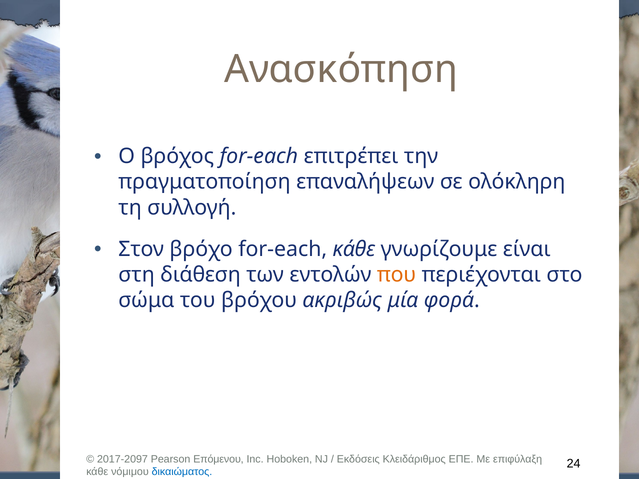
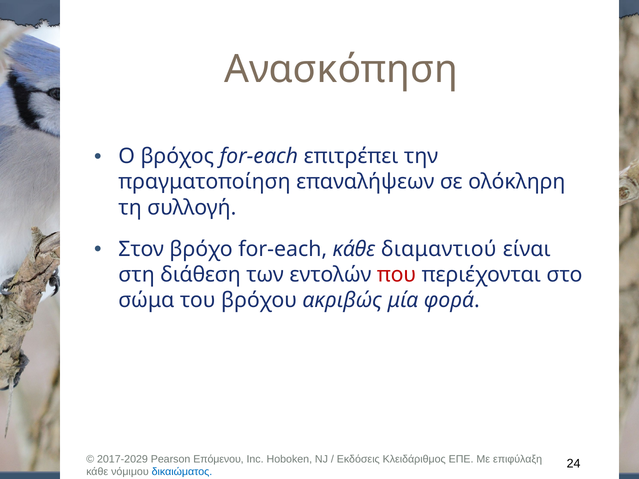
γνωρίζουμε: γνωρίζουμε -> διαμαντιού (439, 249)
που colour: orange -> red (397, 275)
2017-2097: 2017-2097 -> 2017-2029 (122, 459)
